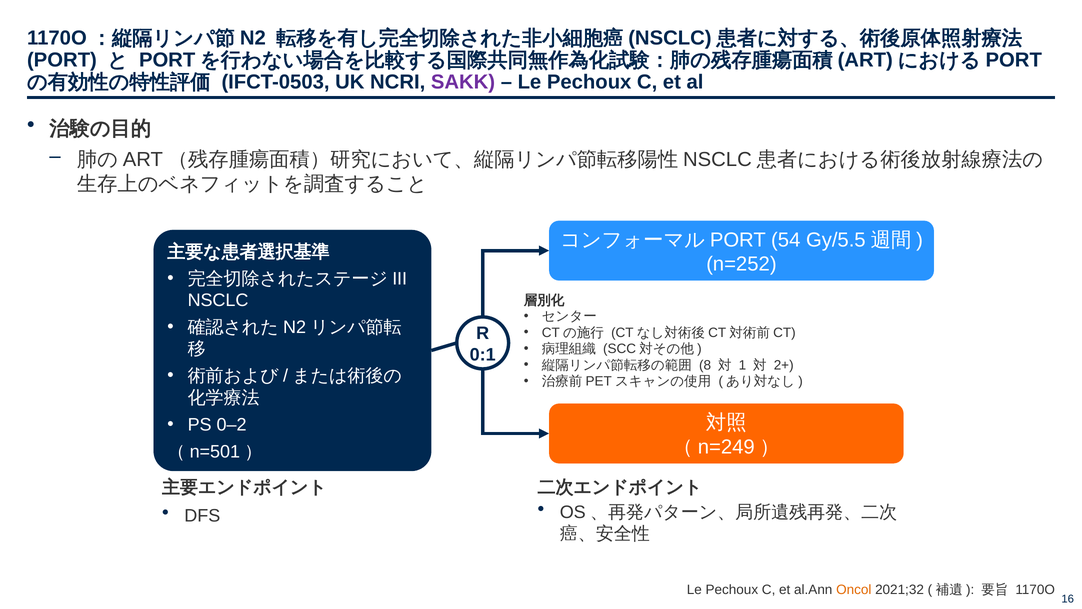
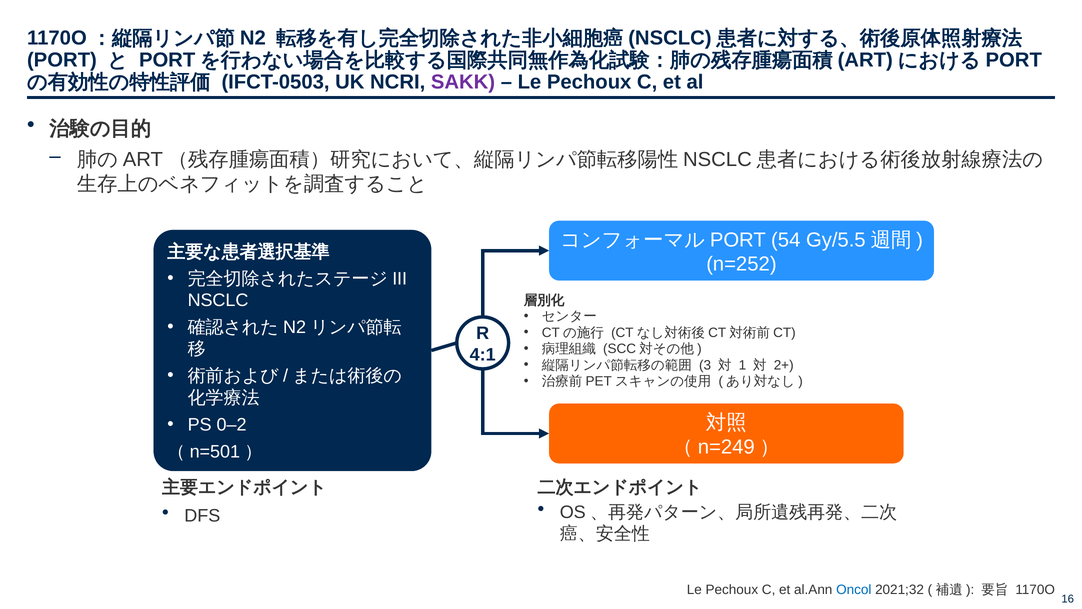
0:1: 0:1 -> 4:1 (483, 355)
8: 8 -> 3 (705, 365)
Oncol colour: orange -> blue (854, 589)
